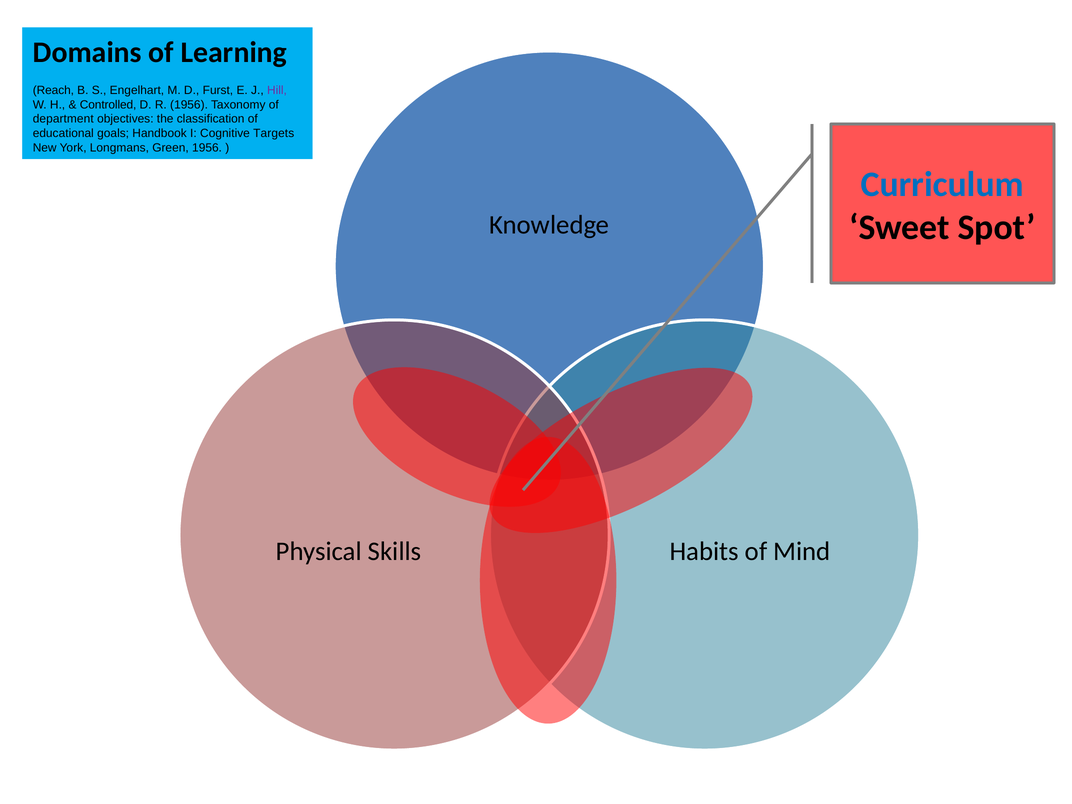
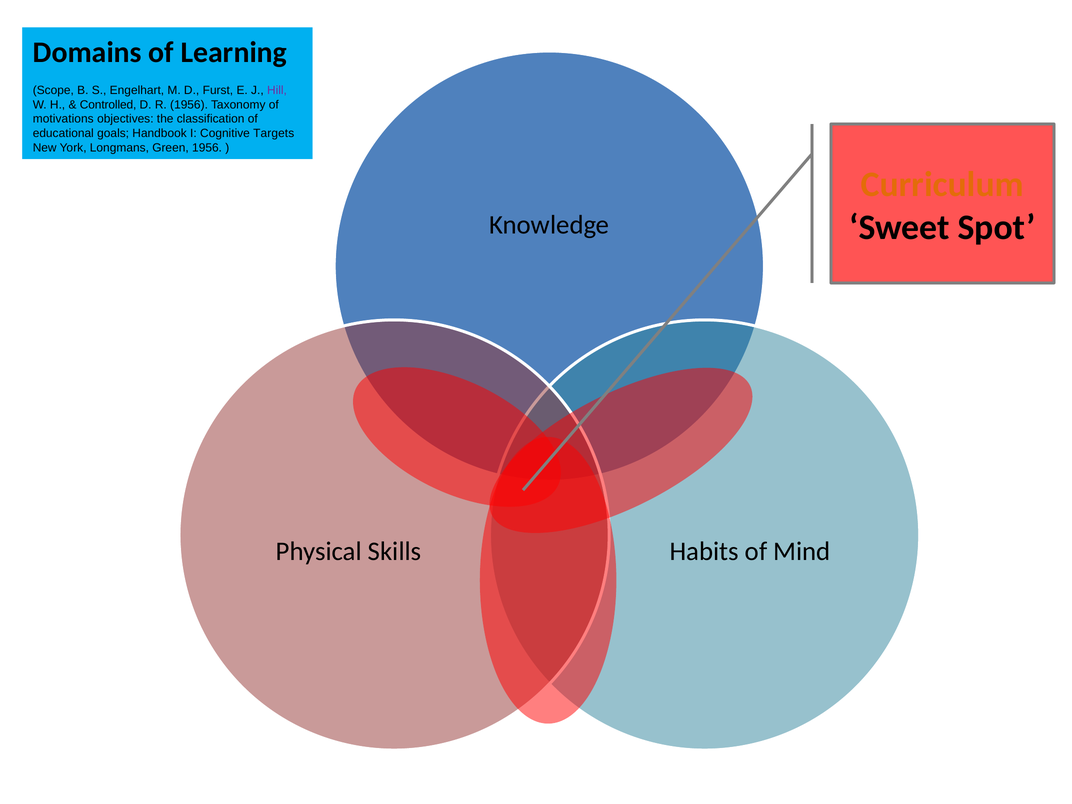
Reach: Reach -> Scope (53, 91)
department: department -> motivations (63, 119)
Curriculum colour: blue -> orange (942, 184)
